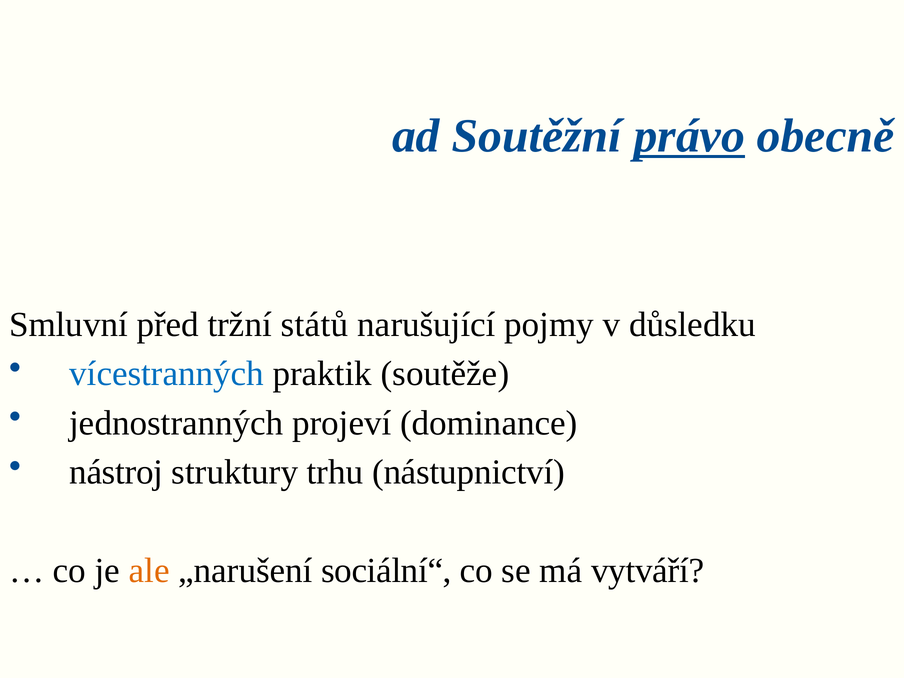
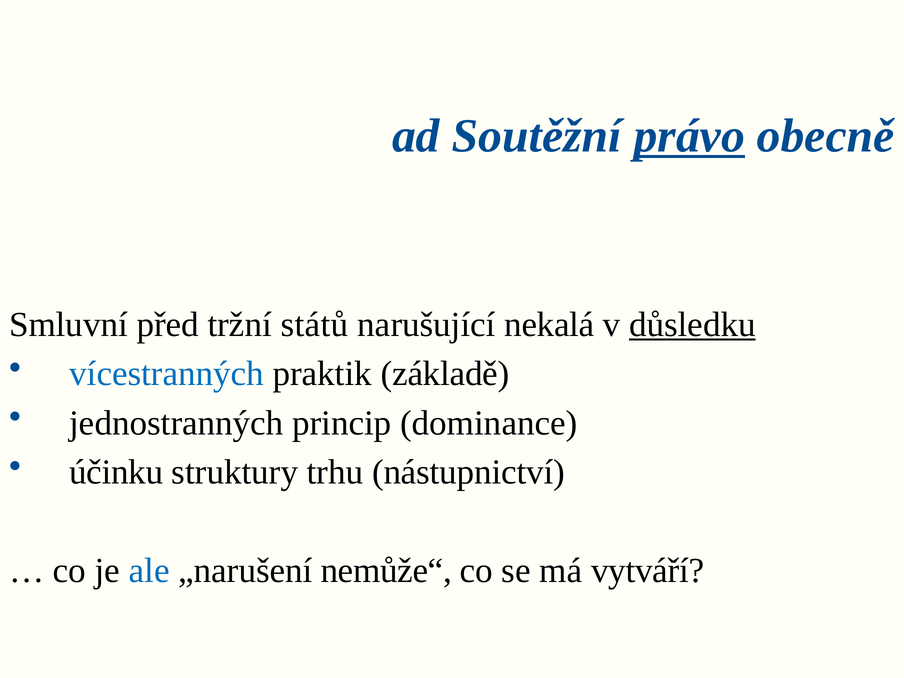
pojmy: pojmy -> nekalá (549, 324)
důsledku underline: none -> present (692, 324)
soutěže: soutěže -> základě (445, 374)
projeví: projeví -> princip (342, 423)
nástroj: nástroj -> účinku (116, 472)
ale colour: orange -> blue (149, 571)
sociální“: sociální“ -> nemůže“ (386, 571)
